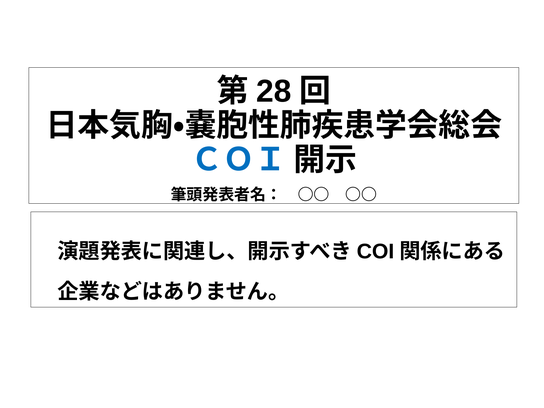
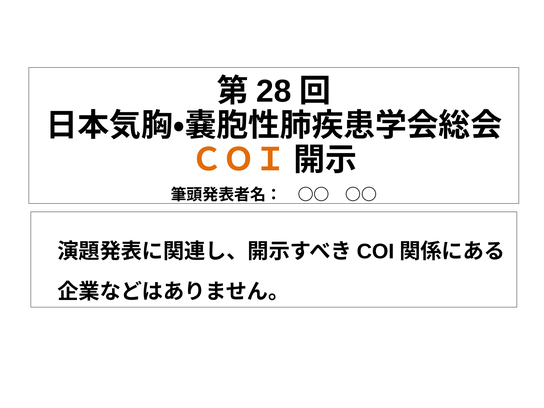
ＣＯＩ colour: blue -> orange (239, 160)
